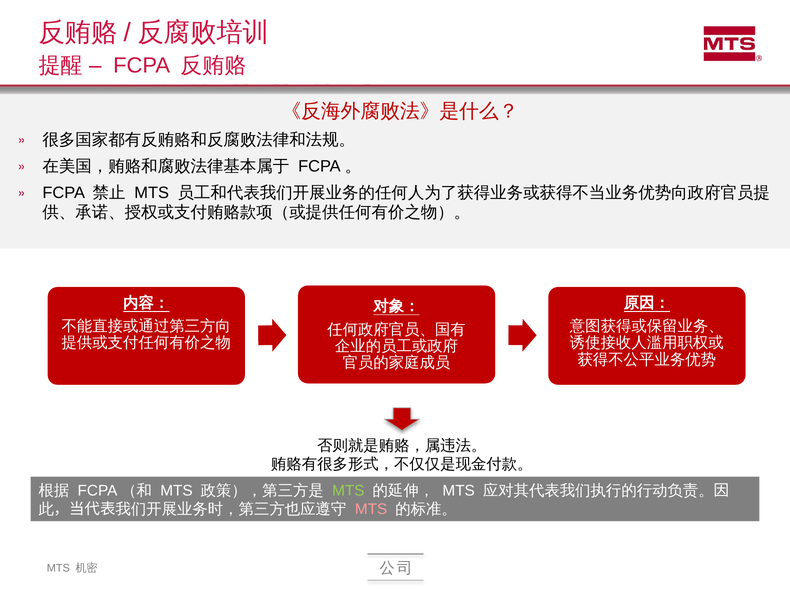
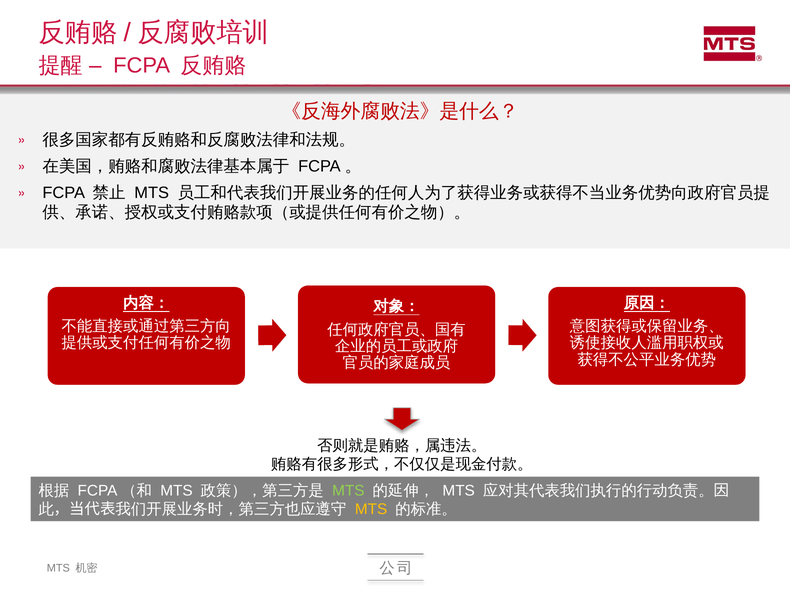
MTS colour: pink -> yellow (371, 510)
